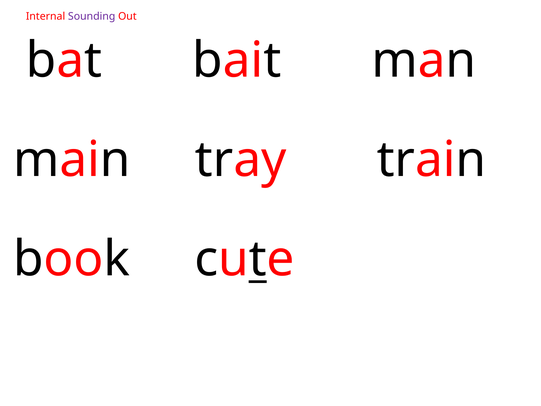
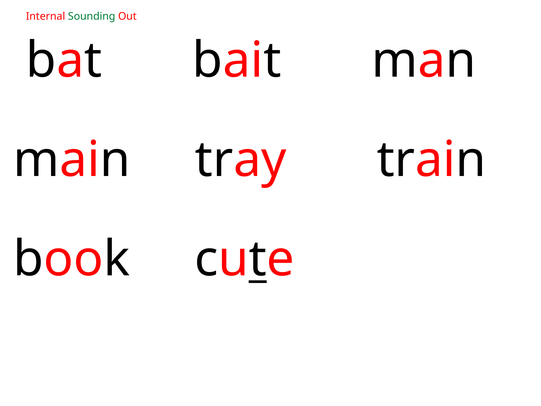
Sounding colour: purple -> green (92, 16)
